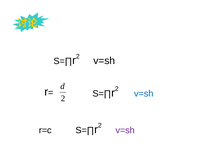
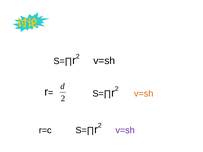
v=sh colour: blue -> orange (144, 94)
